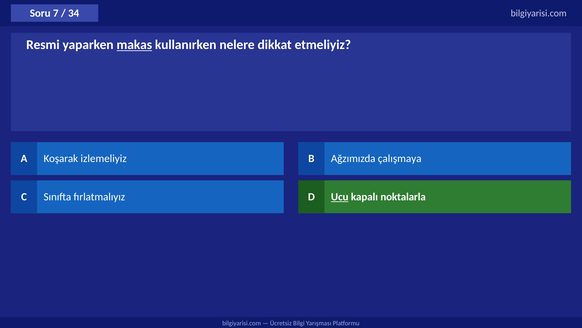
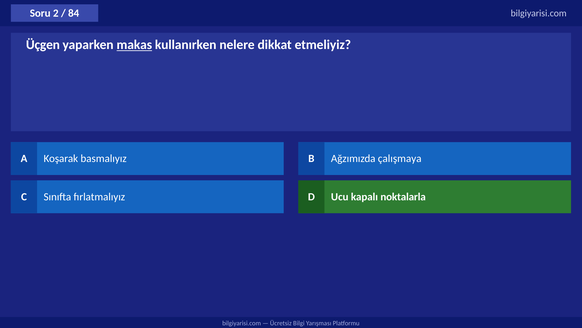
7: 7 -> 2 (56, 13)
34: 34 -> 84 (74, 13)
Resmi: Resmi -> Üçgen (43, 45)
izlemeliyiz: izlemeliyiz -> basmalıyız (104, 158)
Ucu underline: present -> none (340, 197)
